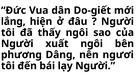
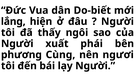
Do-giết: Do-giết -> Do-biết (92, 10)
xuất ngôi: ngôi -> phái (92, 43)
Dâng: Dâng -> Cùng (60, 54)
